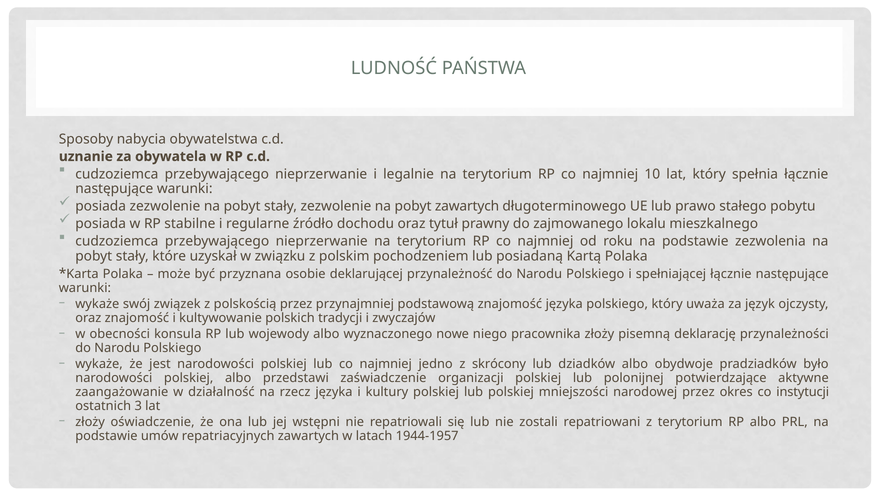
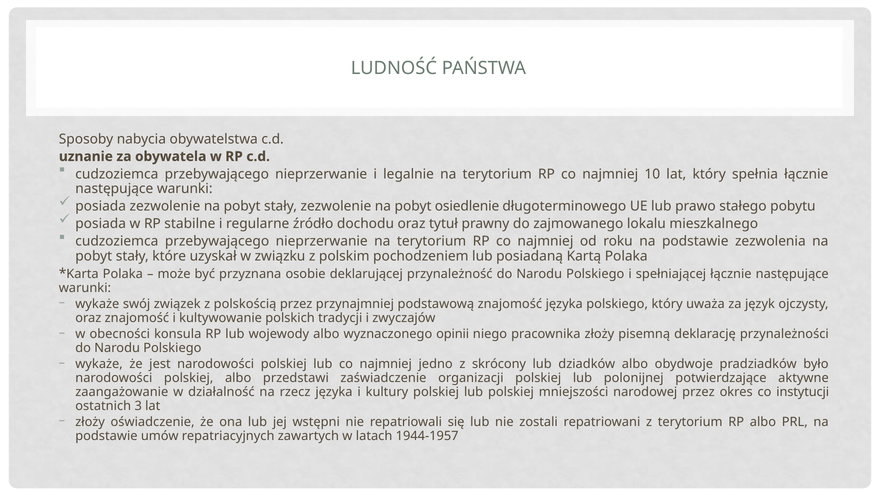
pobyt zawartych: zawartych -> osiedlenie (467, 206)
nowe: nowe -> opinii (453, 334)
